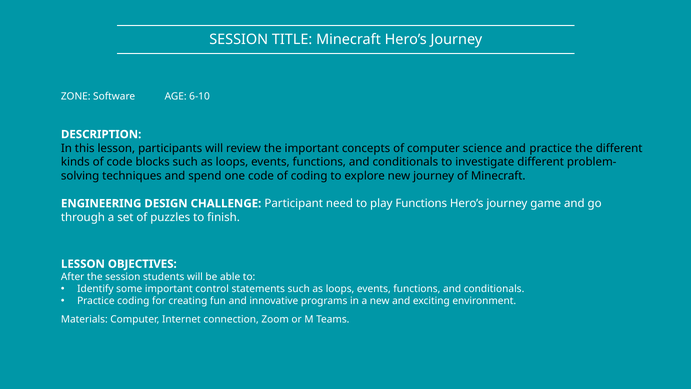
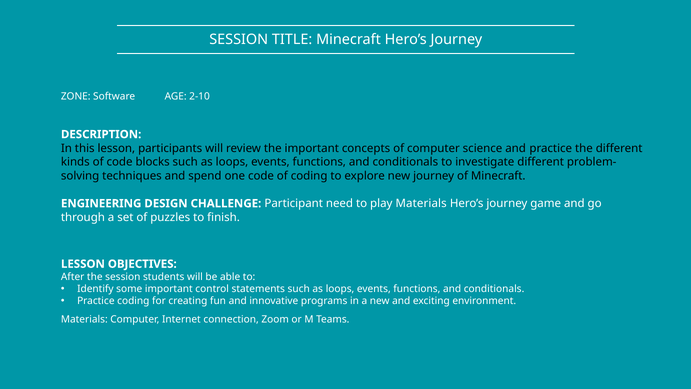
6-10: 6-10 -> 2-10 (200, 96)
play Functions: Functions -> Materials (421, 204)
